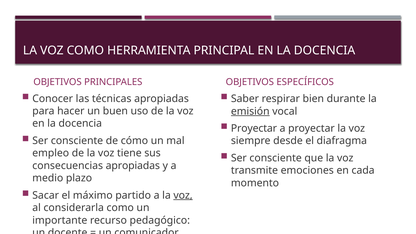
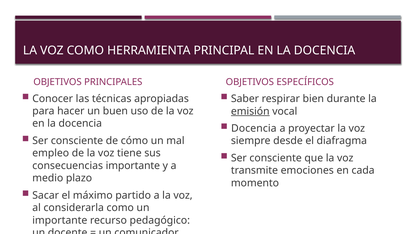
Proyectar: Proyectar -> Docencia (254, 128)
consecuencias apropiadas: apropiadas -> importante (133, 166)
voz underline: present -> none (183, 195)
